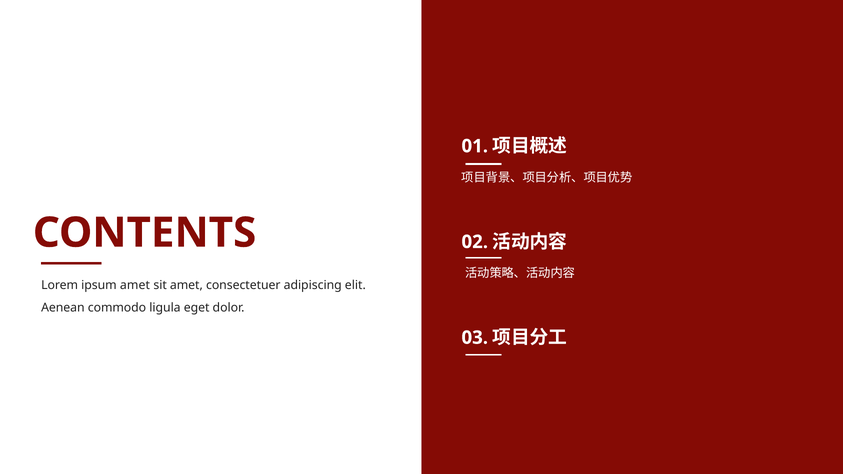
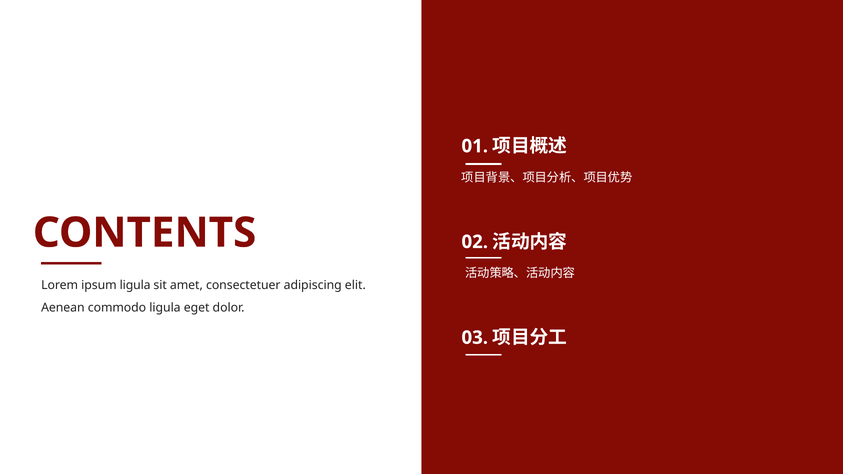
ipsum amet: amet -> ligula (135, 286)
